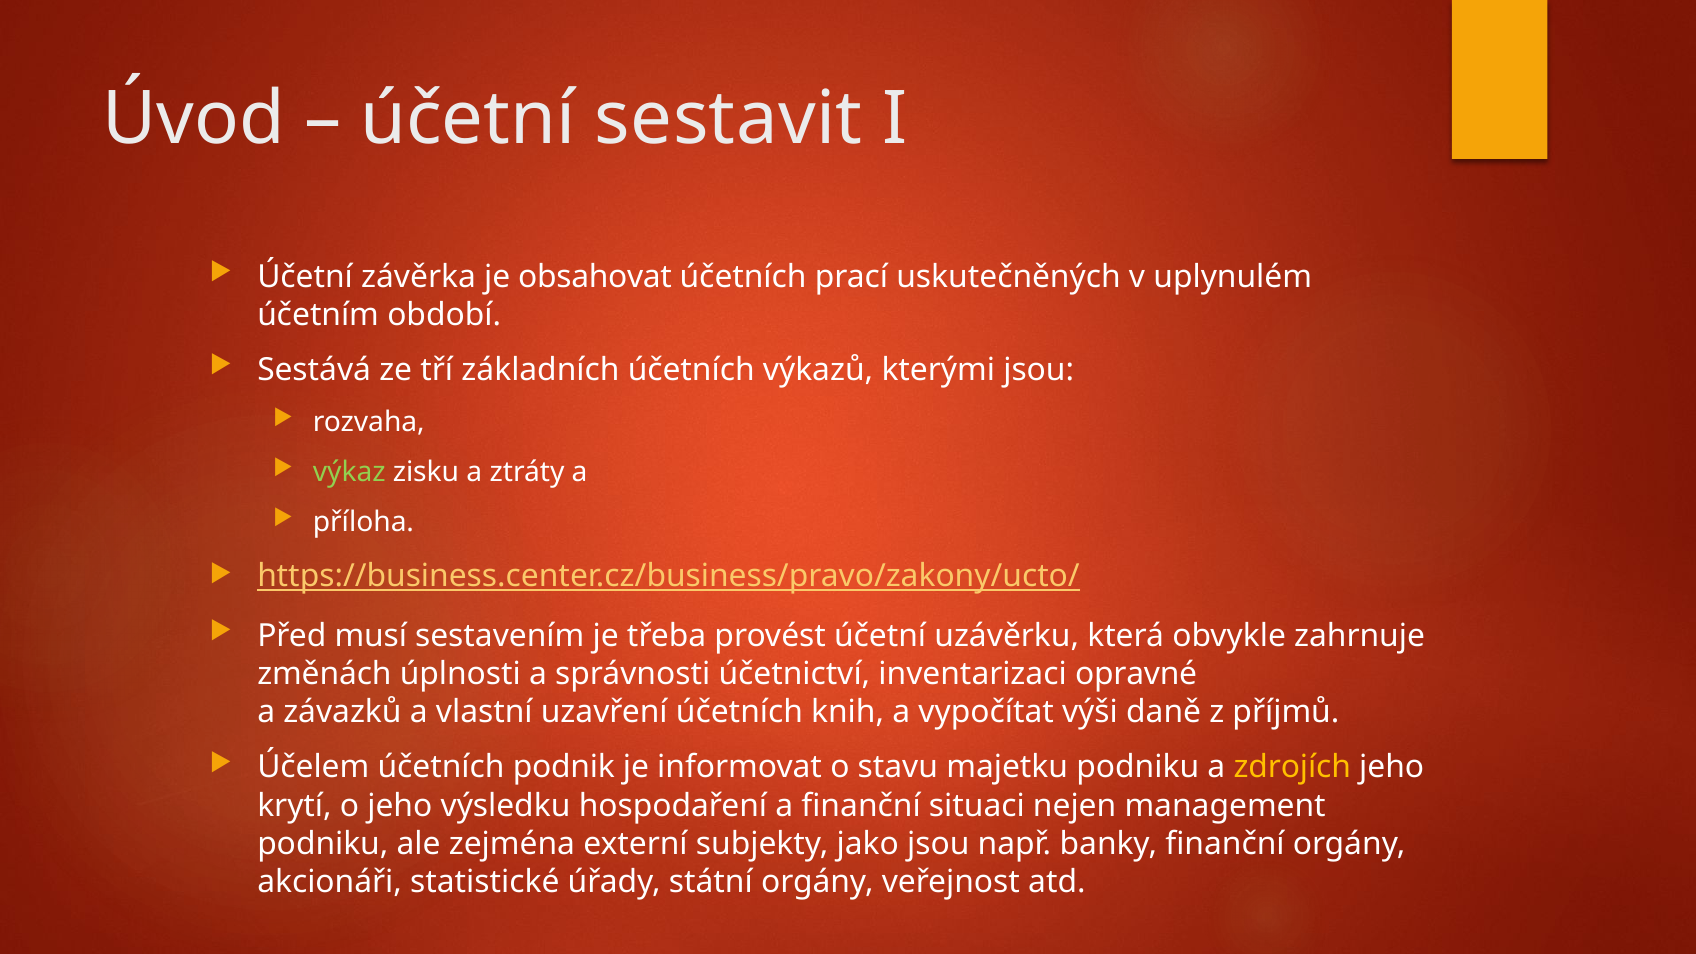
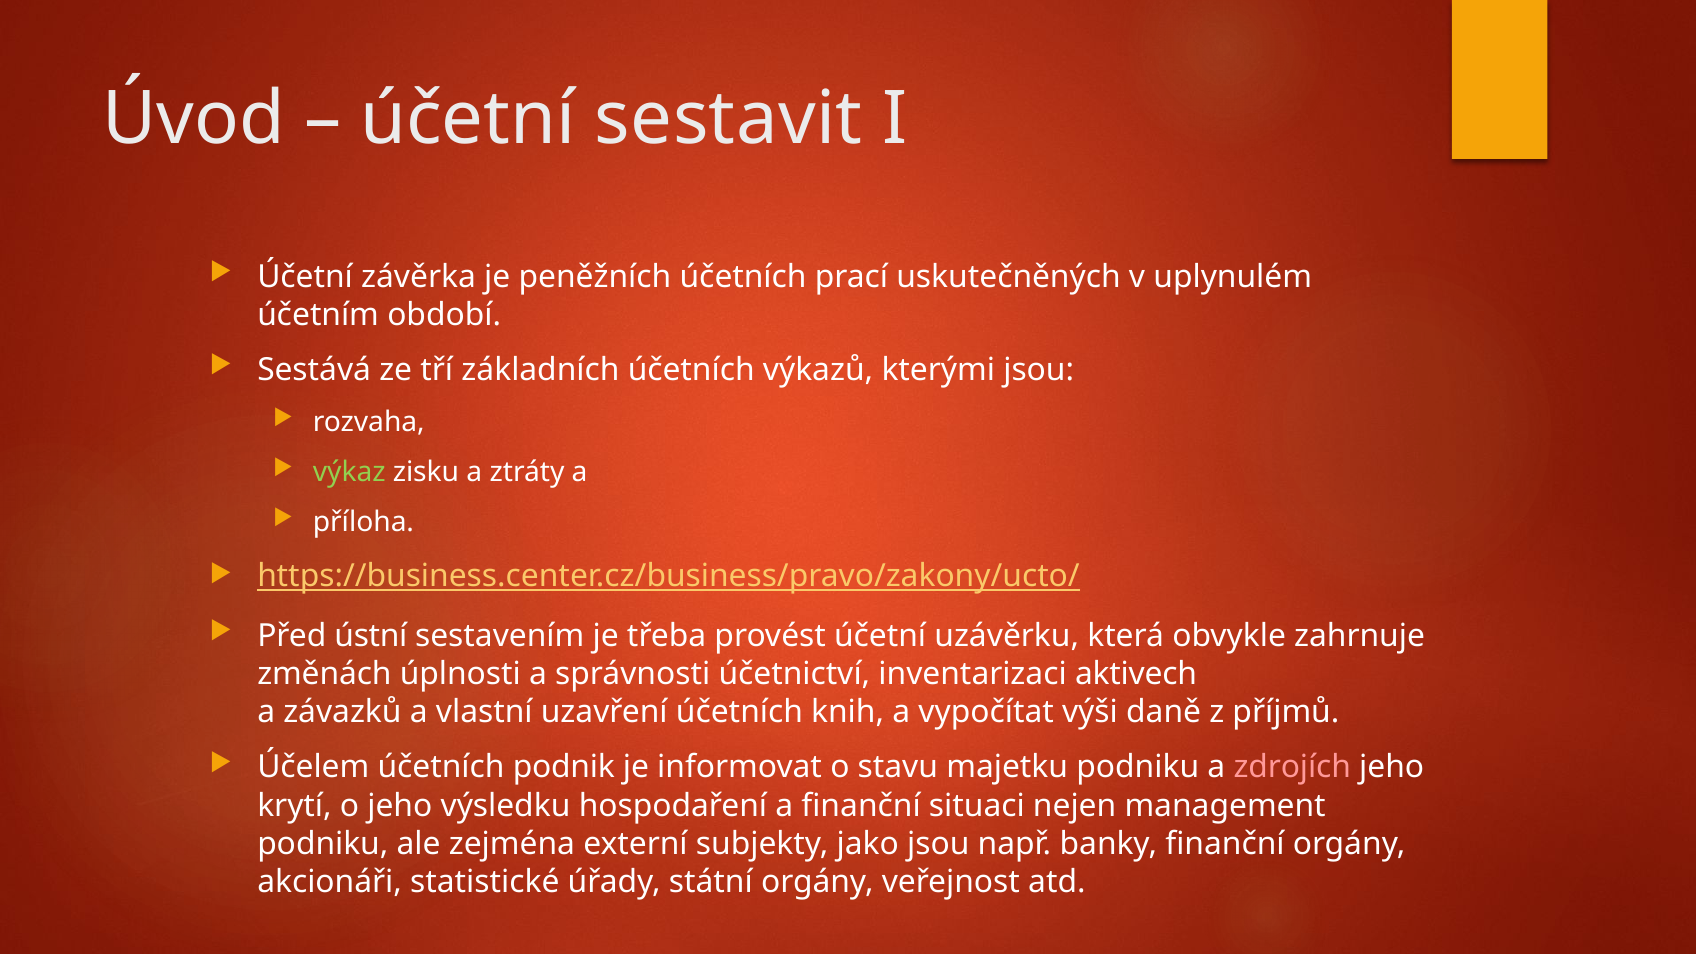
obsahovat: obsahovat -> peněžních (595, 277)
musí: musí -> ústní (371, 636)
opravné: opravné -> aktivech (1136, 674)
zdrojích colour: yellow -> pink (1292, 767)
